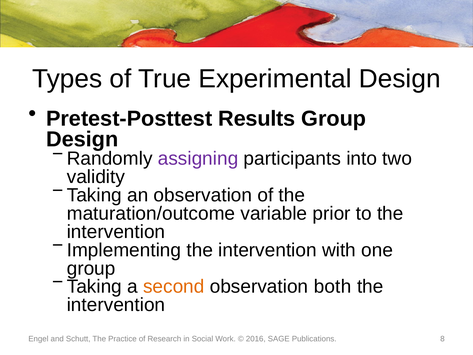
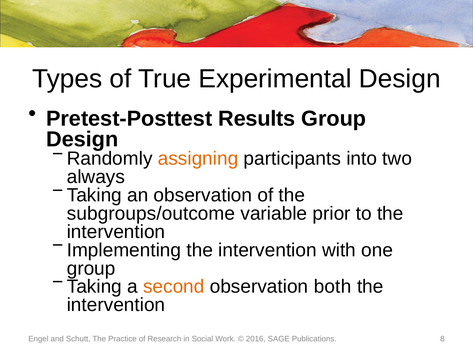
assigning colour: purple -> orange (198, 158)
validity: validity -> always (96, 177)
maturation/outcome: maturation/outcome -> subgroups/outcome (151, 213)
